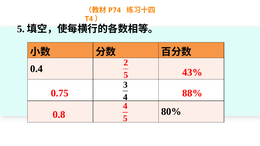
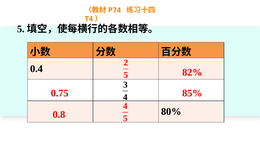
43%: 43% -> 82% (192, 72)
88%: 88% -> 85% (192, 93)
